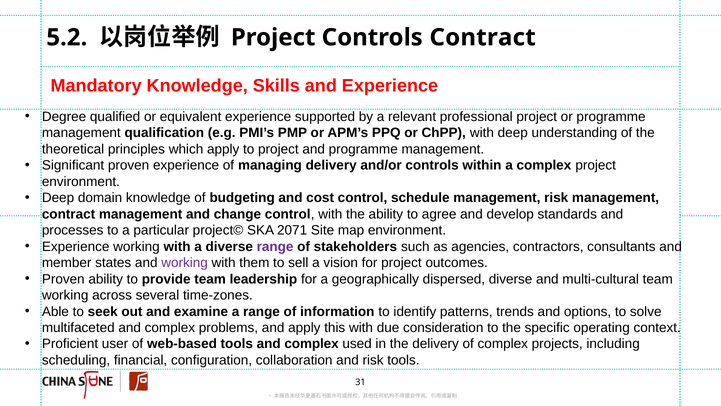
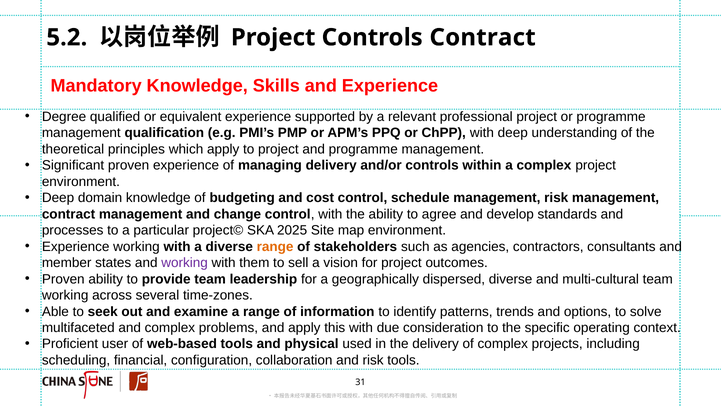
2071: 2071 -> 2025 (292, 230)
range colour: purple -> orange (275, 246)
tools and complex: complex -> physical (311, 344)
